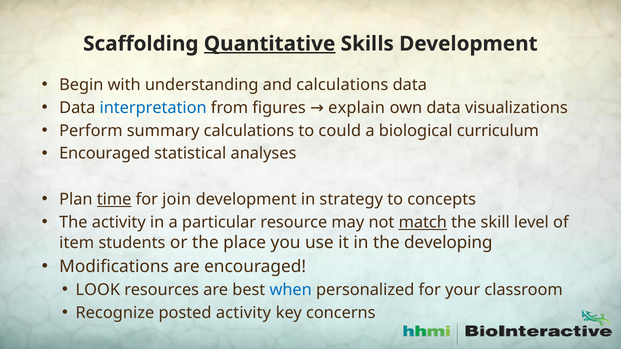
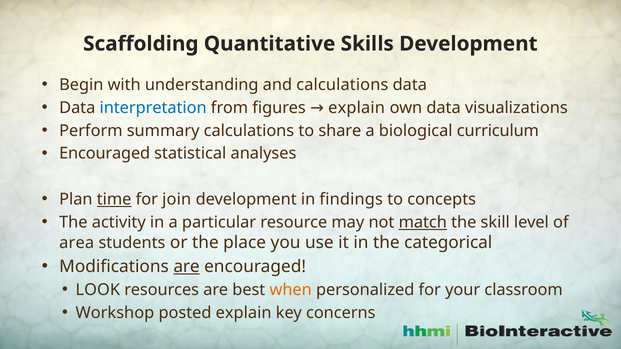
Quantitative underline: present -> none (270, 44)
could: could -> share (340, 131)
strategy: strategy -> findings (351, 200)
item: item -> area (77, 243)
developing: developing -> categorical (448, 243)
are underline: none -> present (187, 267)
when colour: blue -> orange (291, 290)
Recognize: Recognize -> Workshop (115, 313)
posted activity: activity -> explain (244, 313)
